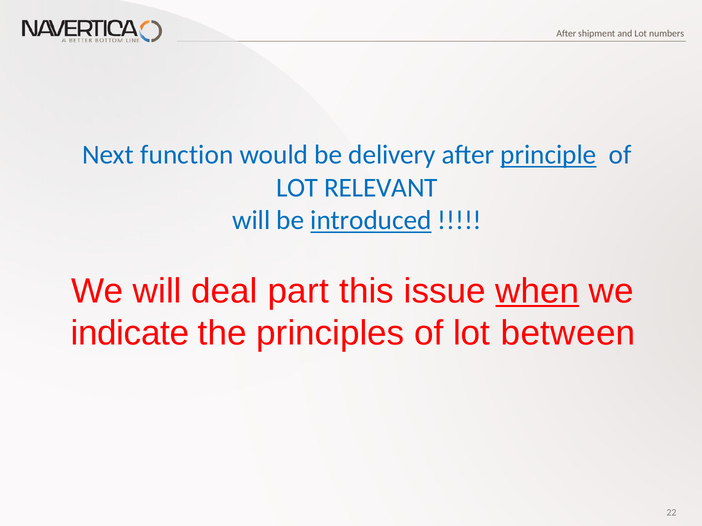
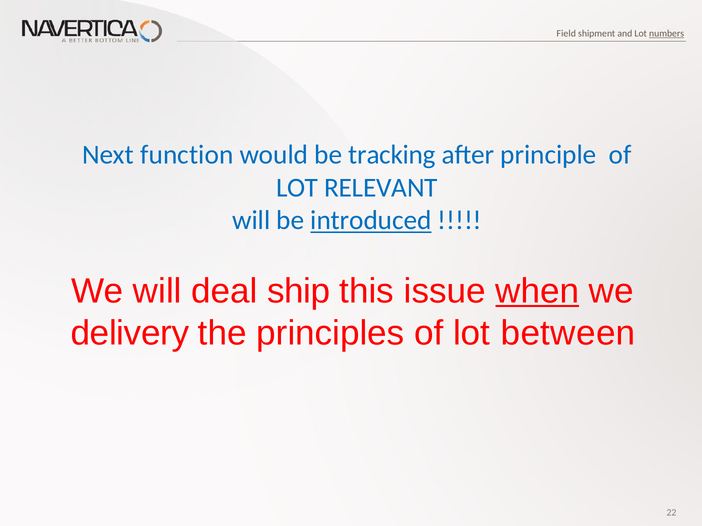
After: After -> Field (566, 33)
numbers underline: none -> present (667, 33)
delivery: delivery -> tracking (392, 155)
principle underline: present -> none (548, 155)
part: part -> ship (299, 291)
indicate: indicate -> delivery (130, 333)
